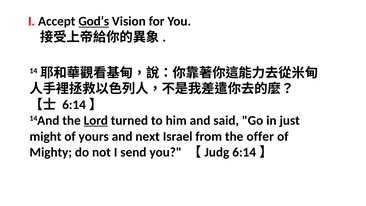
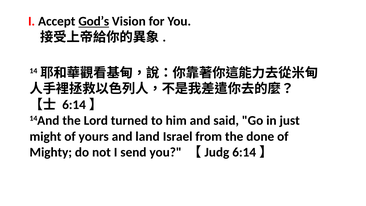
Lord underline: present -> none (96, 120)
next: next -> land (148, 136)
offer: offer -> done (260, 136)
